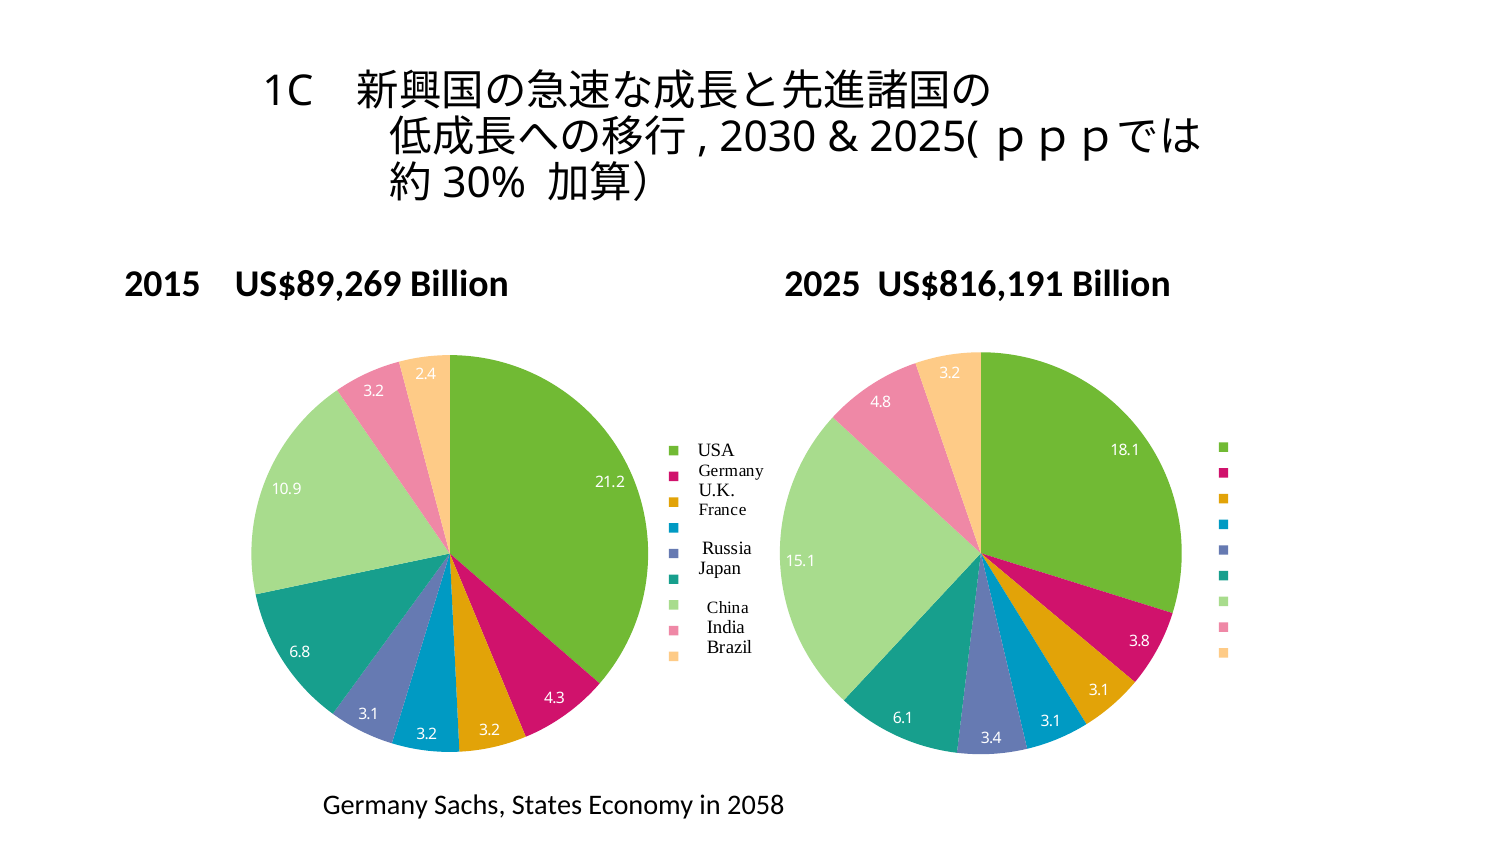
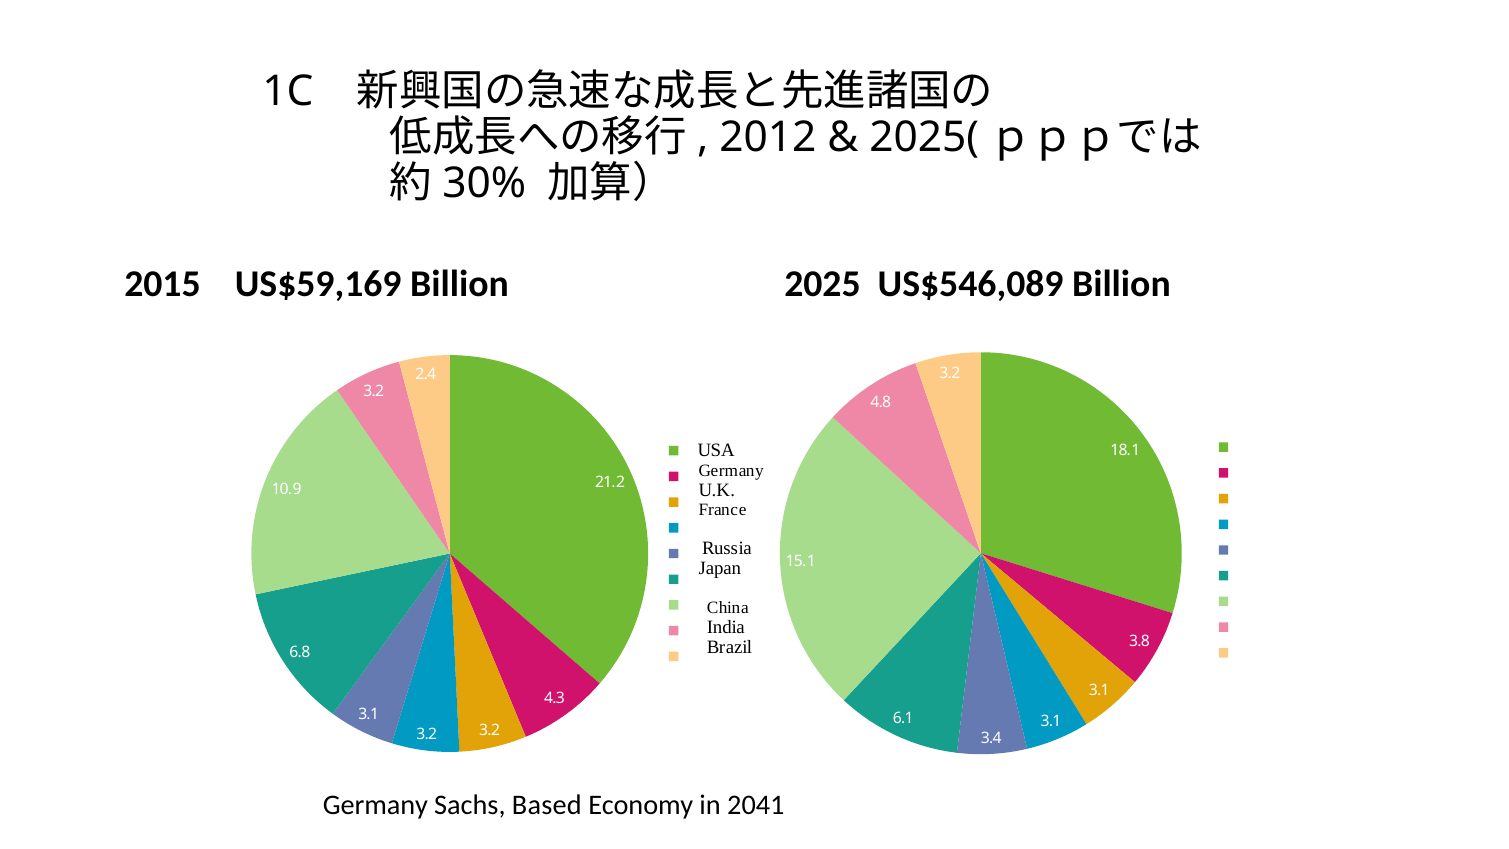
2030: 2030 -> 2012 (768, 138)
US$89,269: US$89,269 -> US$59,169 (318, 284)
US$816,191: US$816,191 -> US$546,089 (971, 284)
States: States -> Based (547, 805)
2058: 2058 -> 2041 (756, 805)
